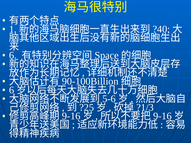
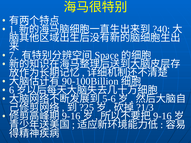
6: 6 -> 7 (13, 55)
